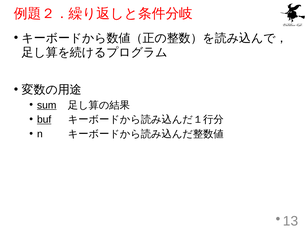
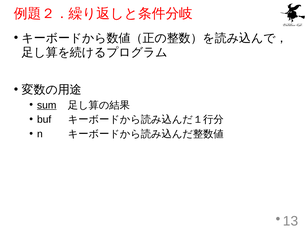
buf underline: present -> none (44, 120)
